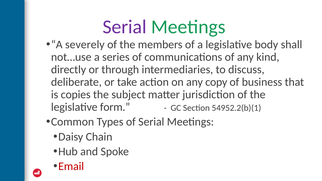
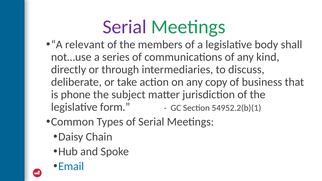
severely: severely -> relevant (85, 44)
copies: copies -> phone (76, 95)
Email colour: red -> blue (71, 166)
